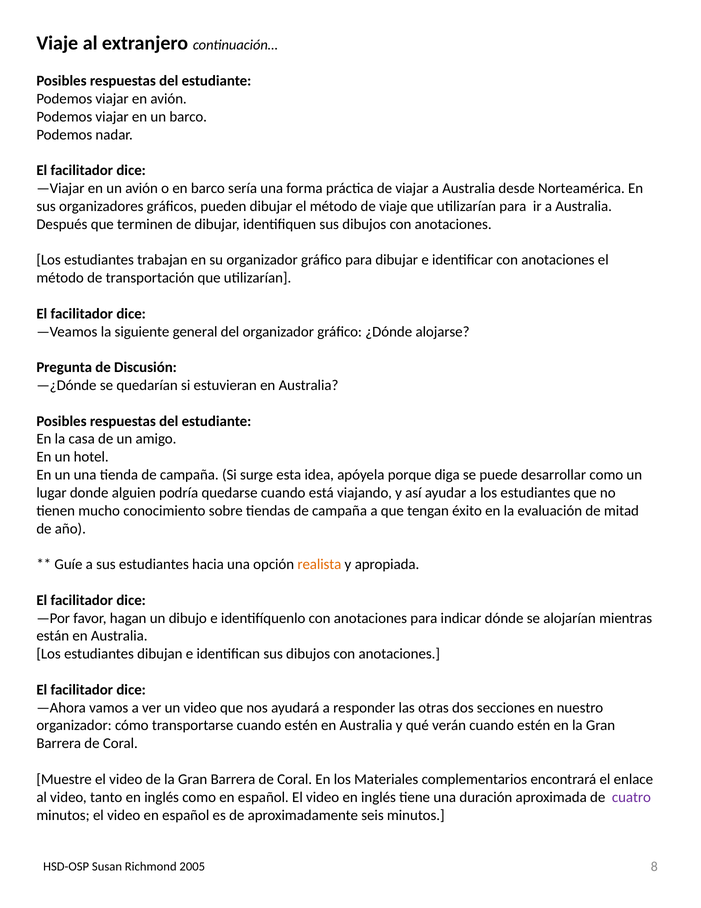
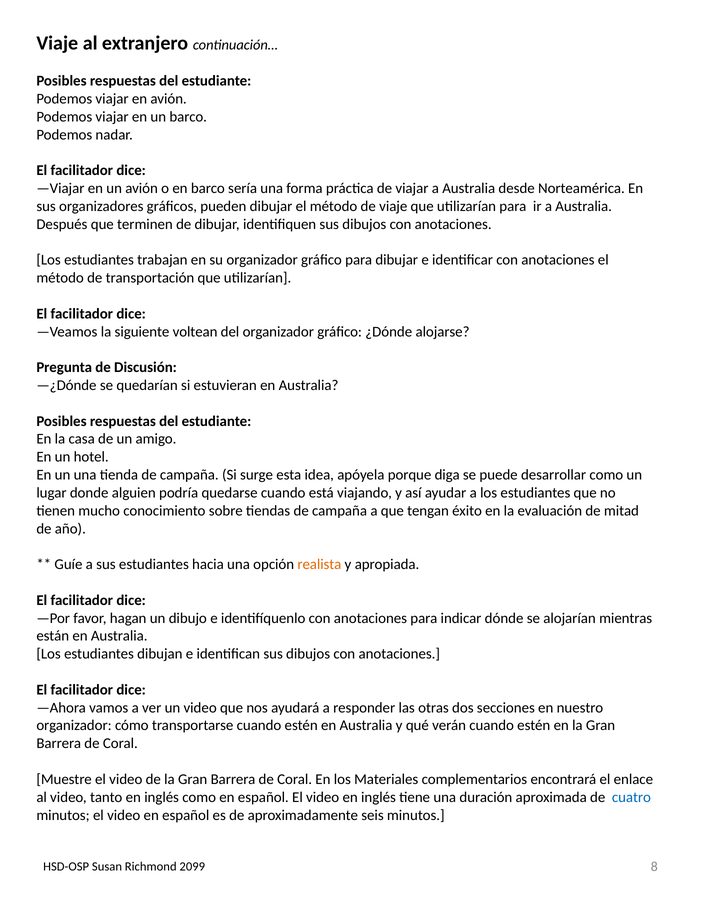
general: general -> voltean (195, 331)
cuatro colour: purple -> blue (631, 796)
2005: 2005 -> 2099 (192, 866)
